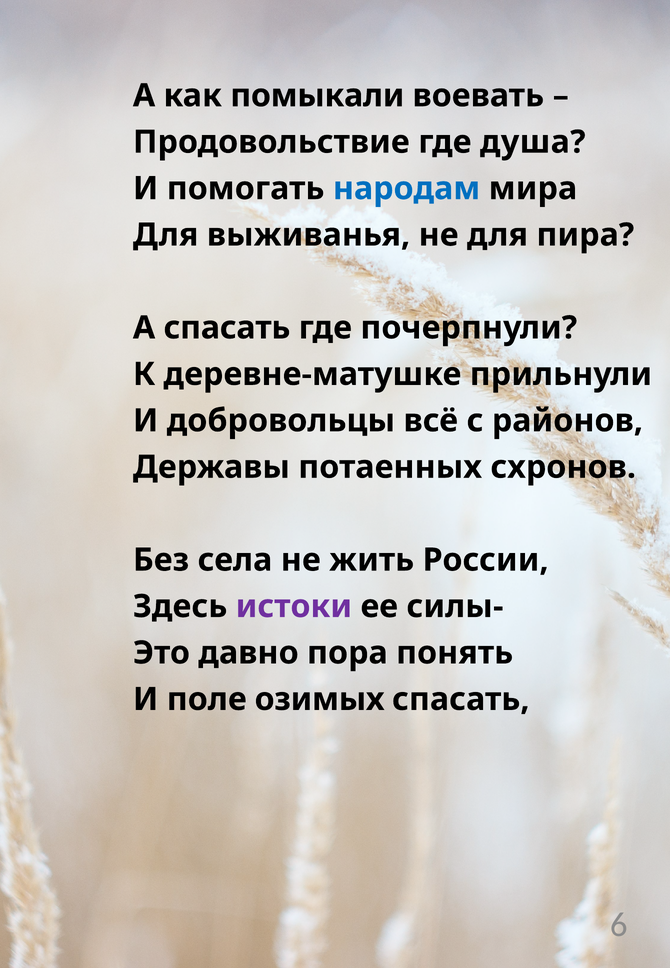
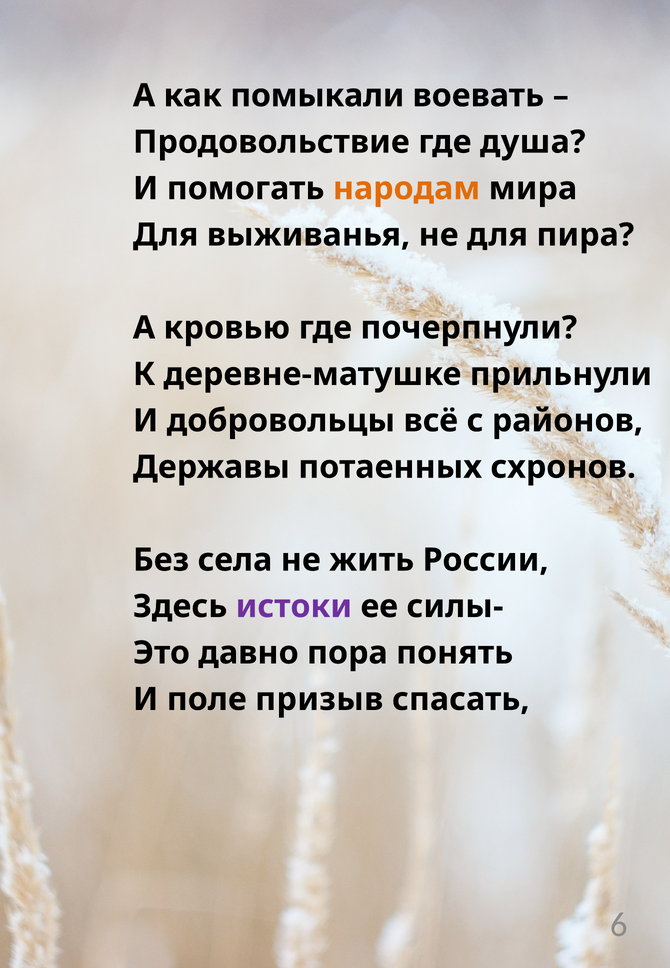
народам colour: blue -> orange (407, 188)
А спасать: спасать -> кровью (227, 328)
озимых: озимых -> призыв (319, 699)
